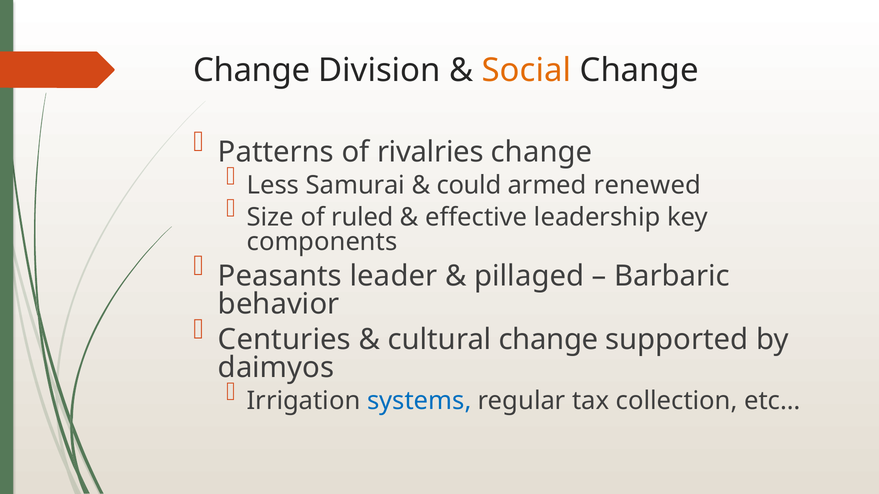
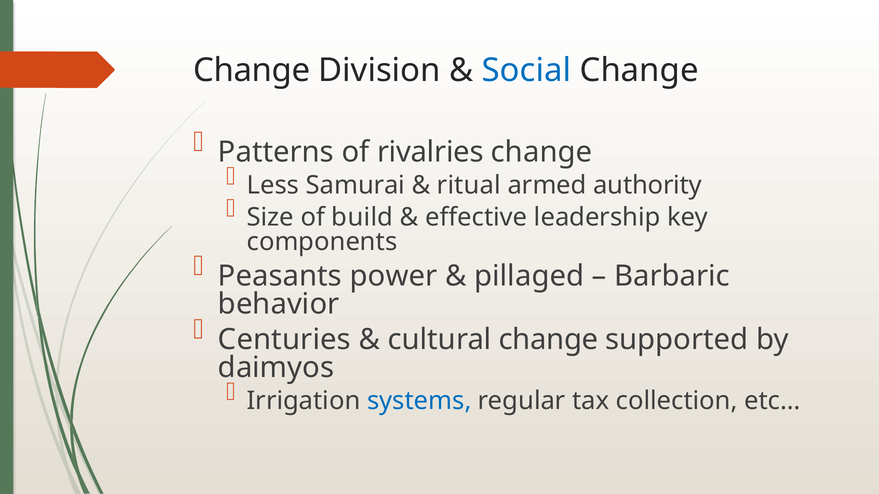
Social colour: orange -> blue (526, 70)
could: could -> ritual (469, 186)
renewed: renewed -> authority (648, 186)
ruled: ruled -> build (362, 217)
leader: leader -> power (394, 276)
